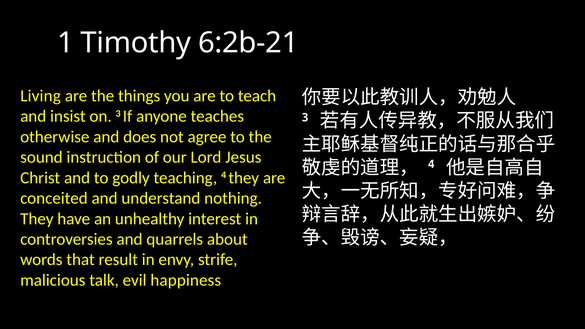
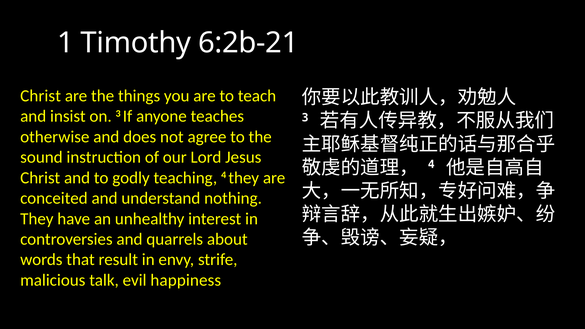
Living: Living -> Christ (41, 96)
